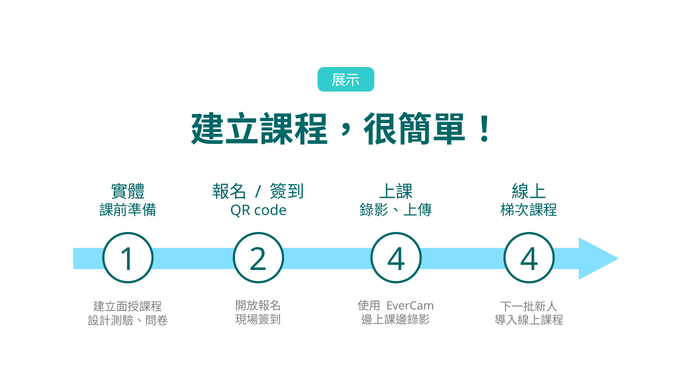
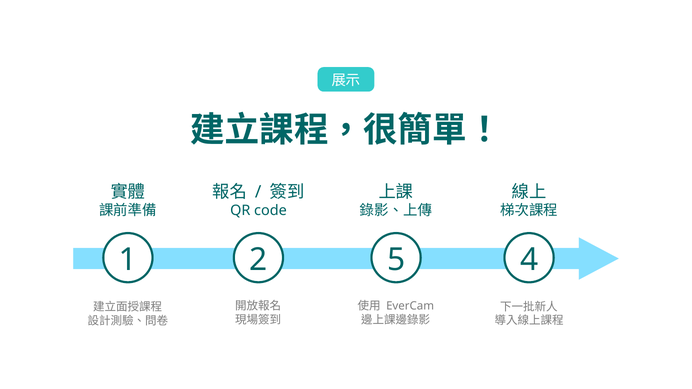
2 4: 4 -> 5 (396, 260)
